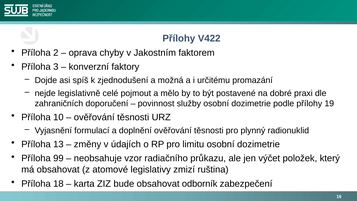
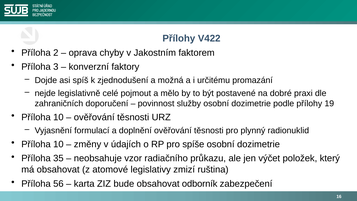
13: 13 -> 10 (58, 144)
limitu: limitu -> spíše (193, 144)
99: 99 -> 35 (58, 158)
18: 18 -> 56 (58, 184)
